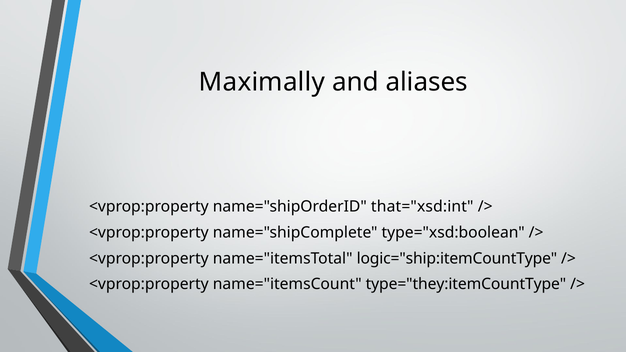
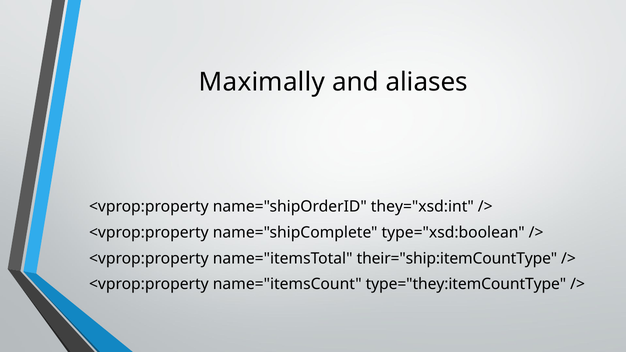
that="xsd:int: that="xsd:int -> they="xsd:int (422, 207)
logic="ship:itemCountType: logic="ship:itemCountType -> their="ship:itemCountType (457, 259)
